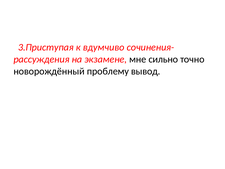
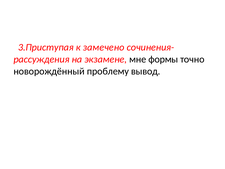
вдумчиво: вдумчиво -> замечено (104, 47)
сильно: сильно -> формы (163, 59)
